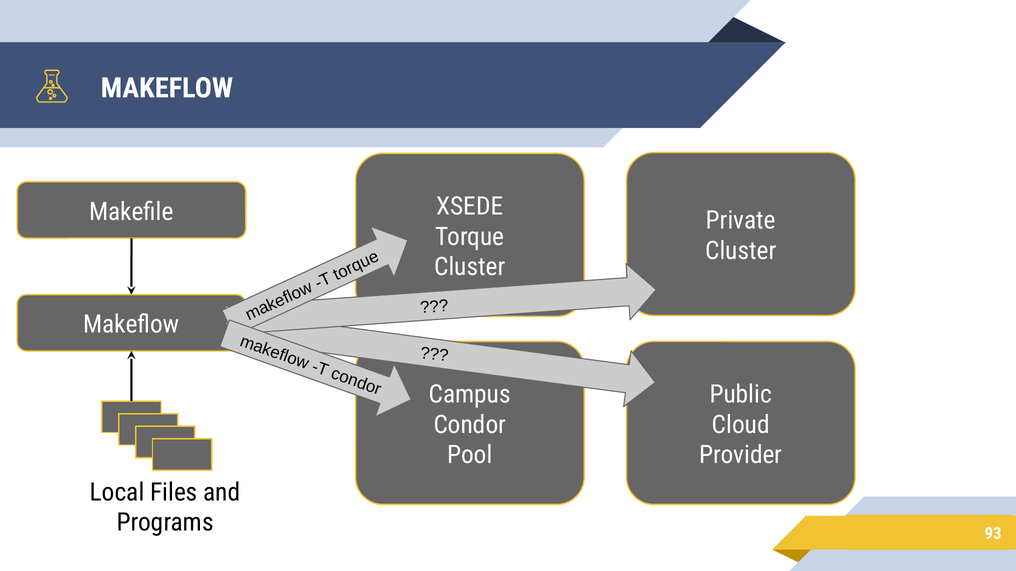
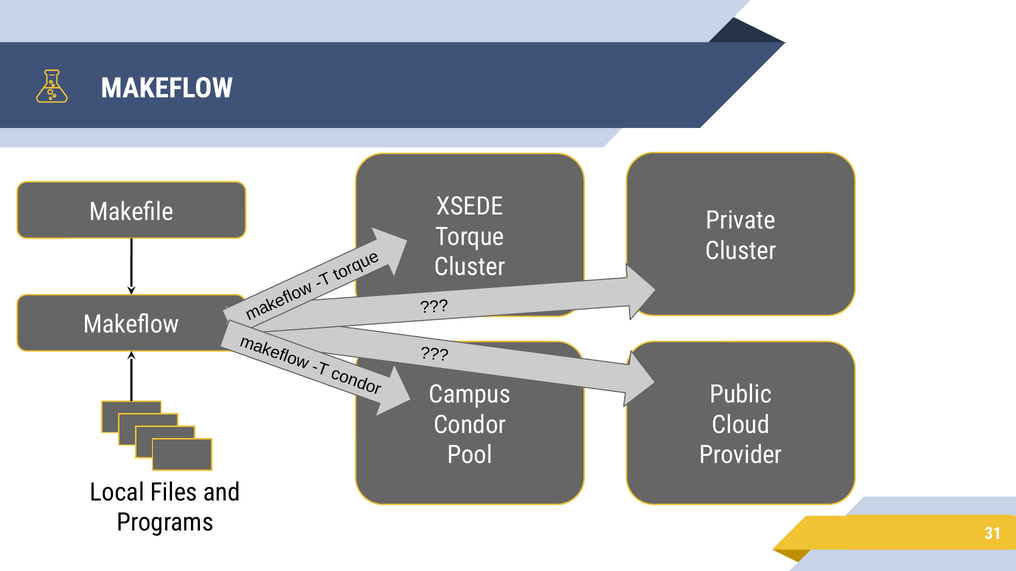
93: 93 -> 31 (993, 534)
